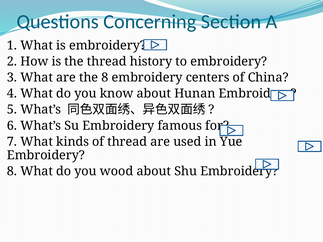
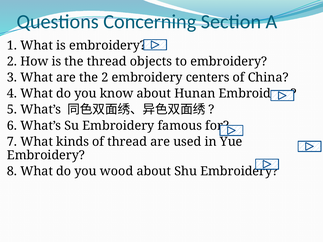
history: history -> objects (151, 62)
the 8: 8 -> 2 (105, 78)
